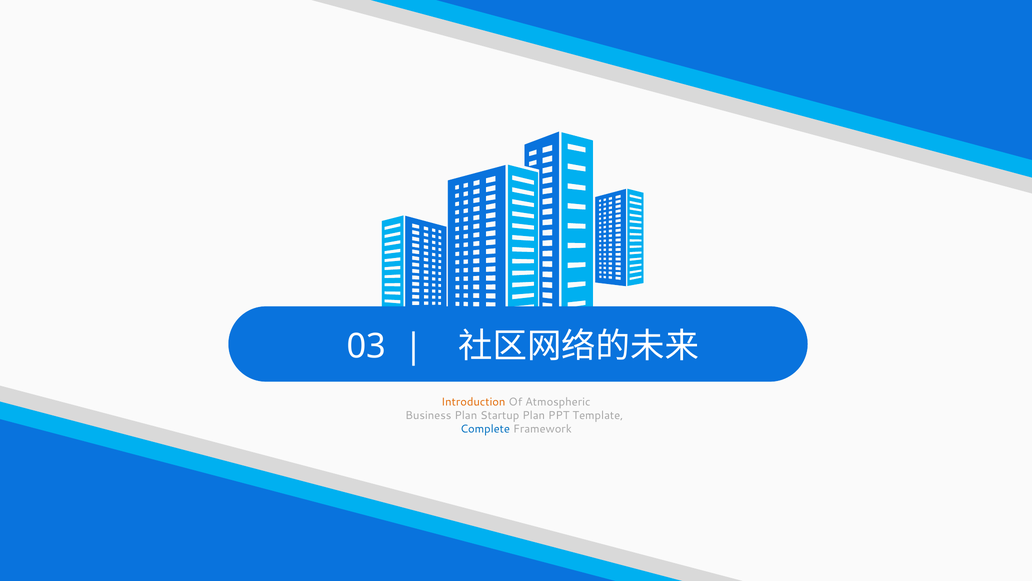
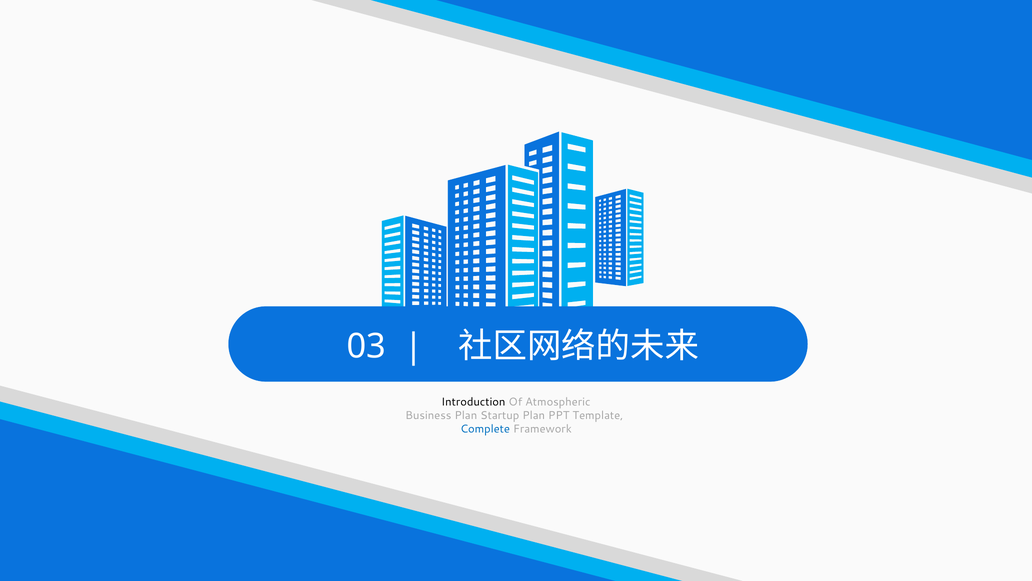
Introduction colour: orange -> black (473, 402)
